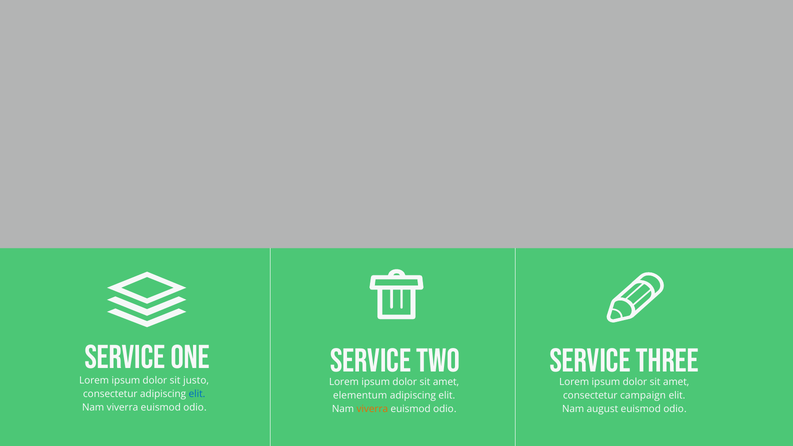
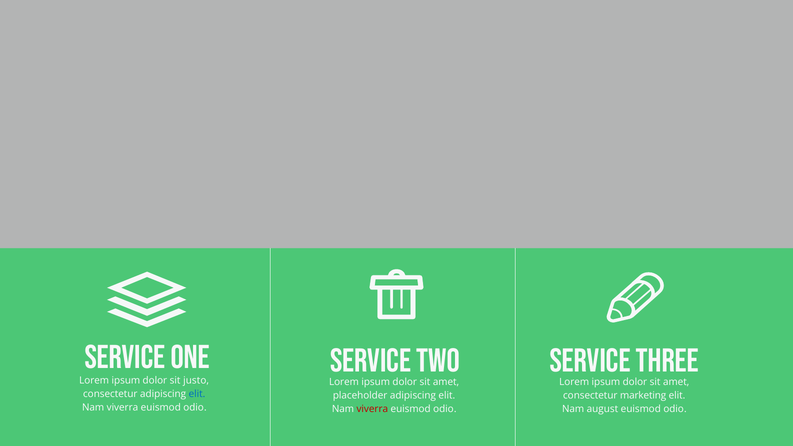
elementum: elementum -> placeholder (360, 396)
campaign: campaign -> marketing (643, 396)
viverra colour: orange -> red (372, 409)
